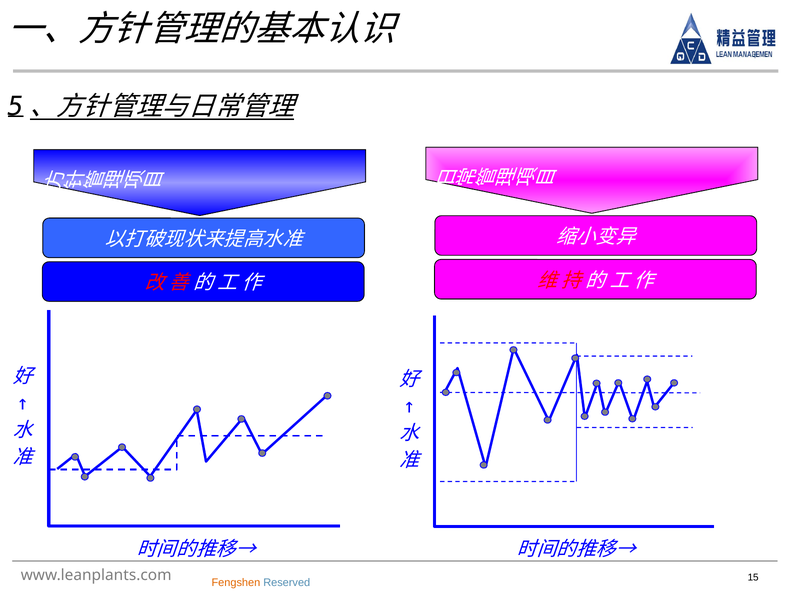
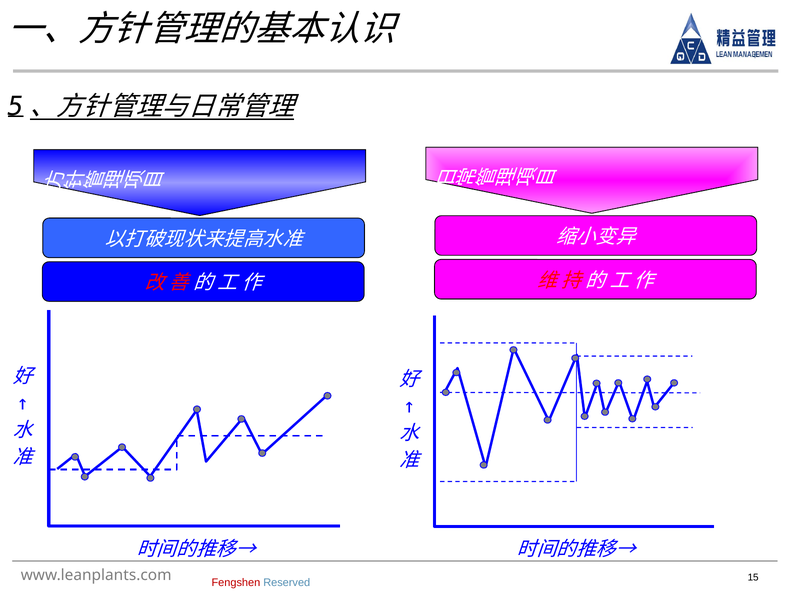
Fengshen colour: orange -> red (236, 583)
